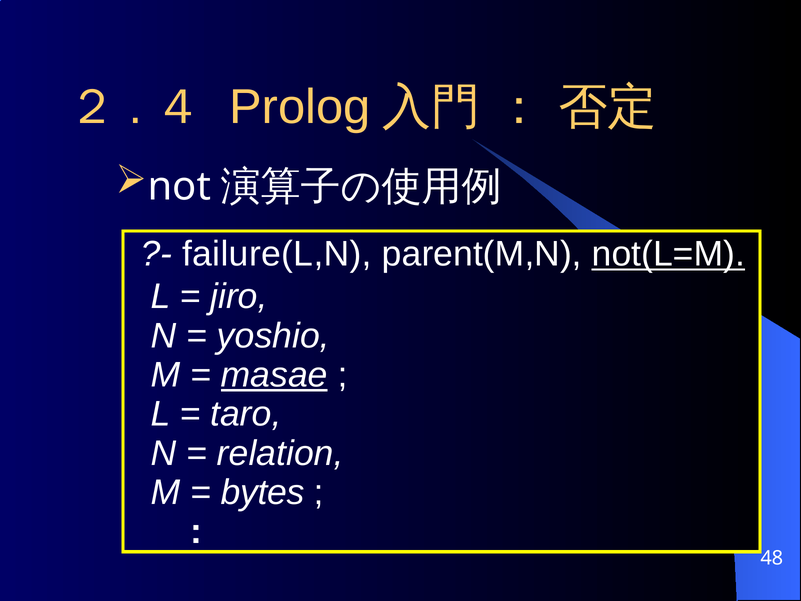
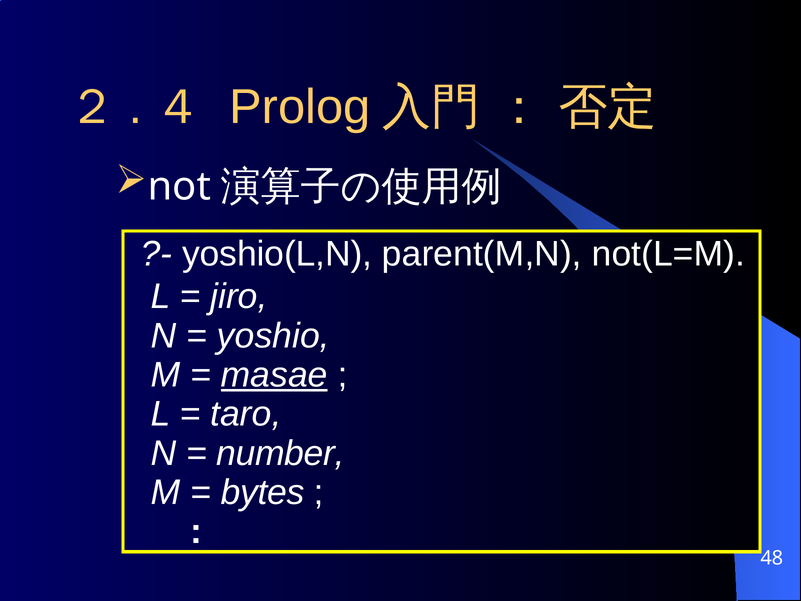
failure(L,N: failure(L,N -> yoshio(L,N (277, 254)
not(L=M underline: present -> none (668, 254)
relation: relation -> number (280, 453)
